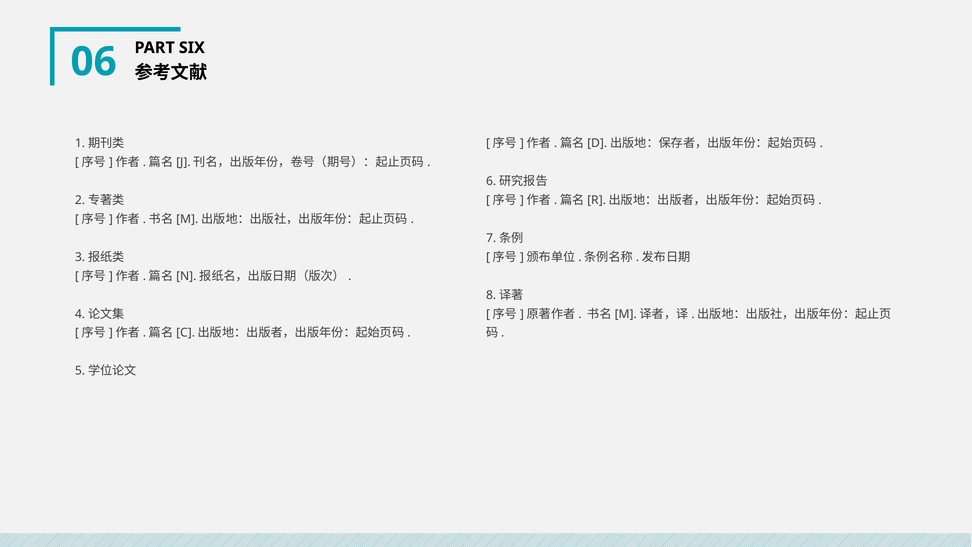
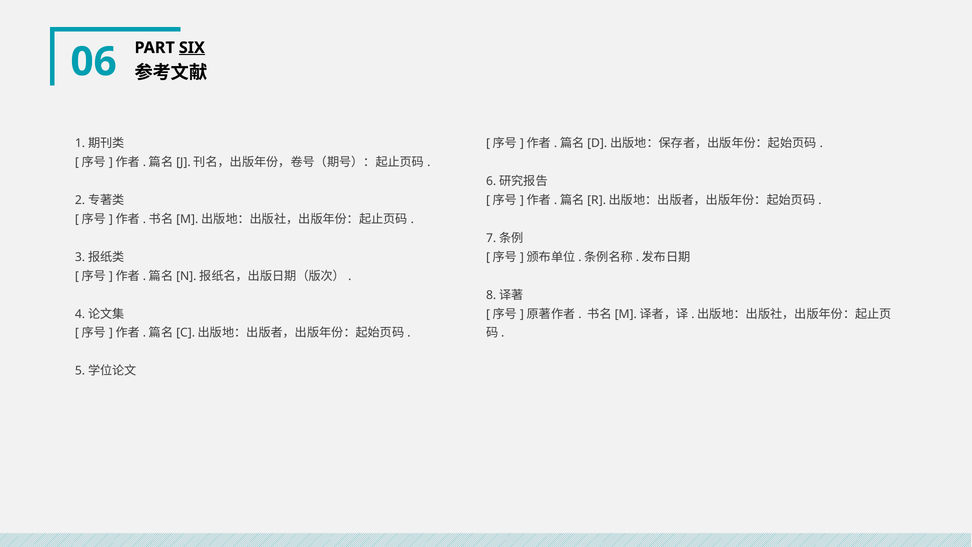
SIX underline: none -> present (192, 48)
